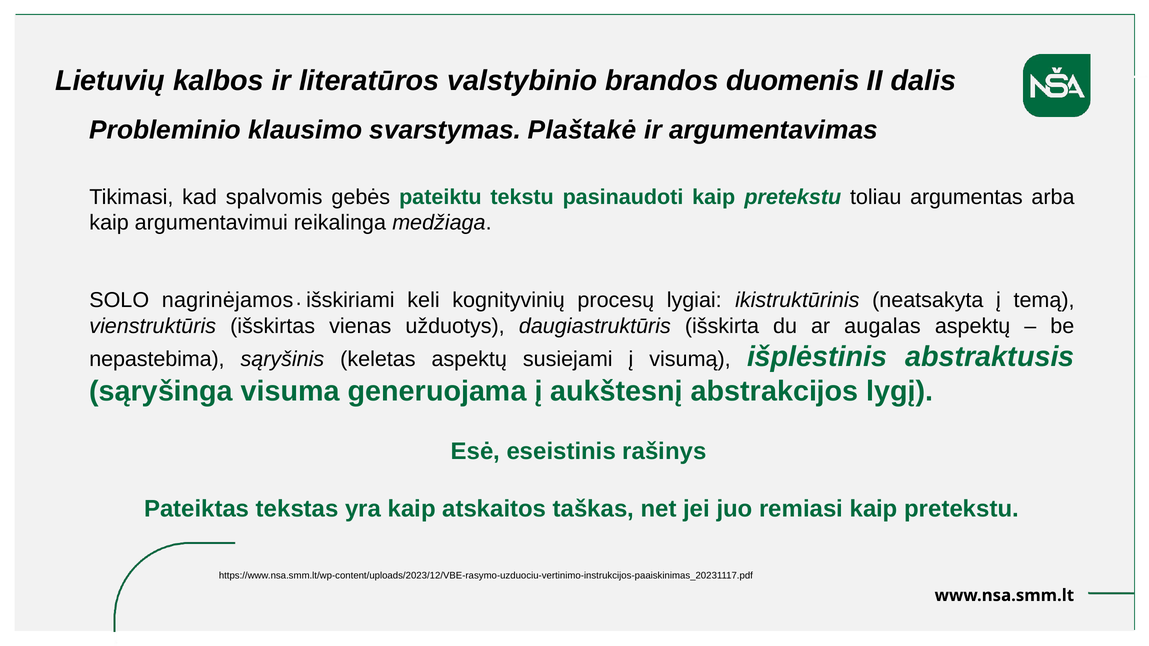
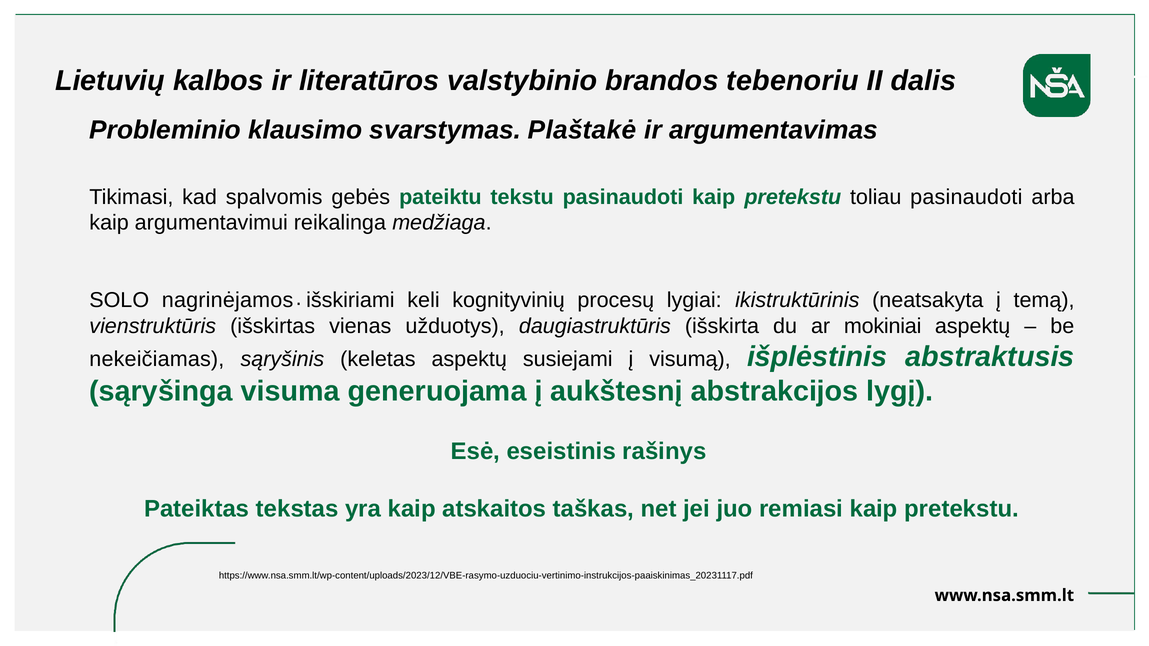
duomenis: duomenis -> tebenoriu (793, 81)
toliau argumentas: argumentas -> pasinaudoti (966, 197)
augalas: augalas -> mokiniai (883, 326)
nepastebima: nepastebima -> nekeičiamas (157, 359)
